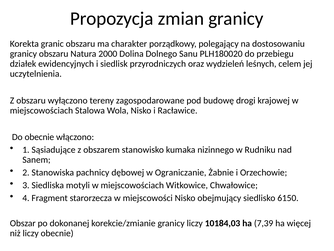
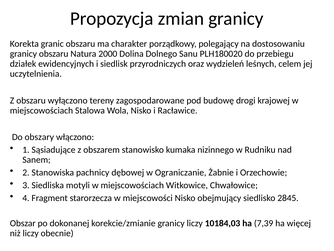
Do obecnie: obecnie -> obszary (39, 137)
6150: 6150 -> 2845 (288, 198)
